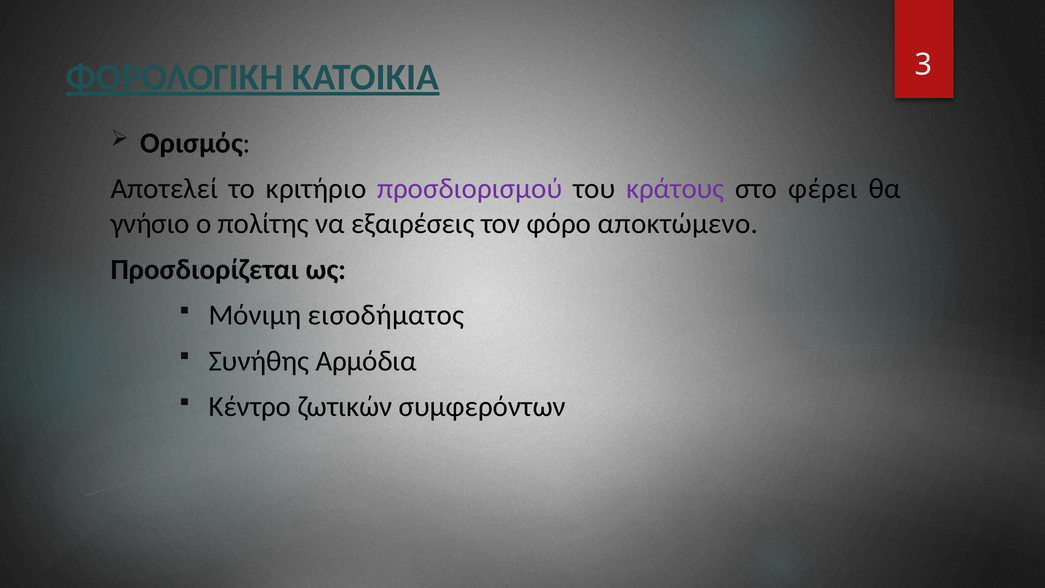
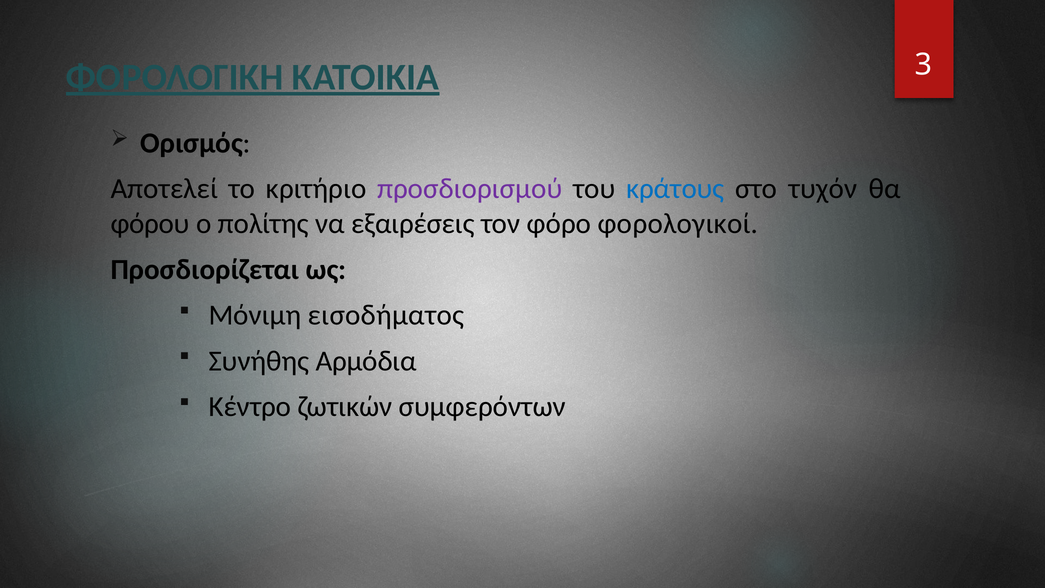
κράτους colour: purple -> blue (675, 189)
φέρει: φέρει -> τυχόν (823, 189)
γνήσιο: γνήσιο -> φόρου (150, 224)
αποκτώμενο: αποκτώμενο -> φορολογικοί (678, 224)
